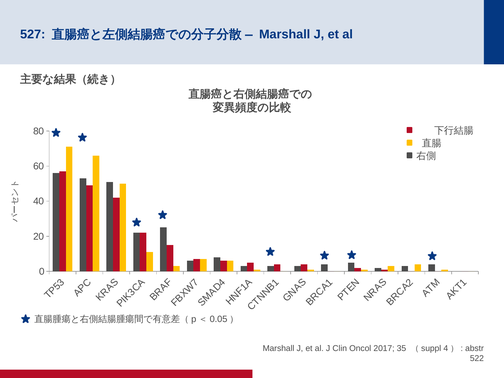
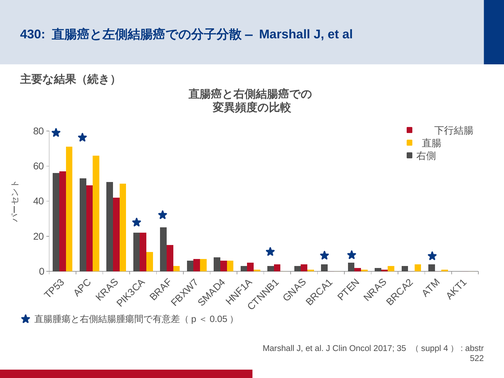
527: 527 -> 430 (33, 34)
